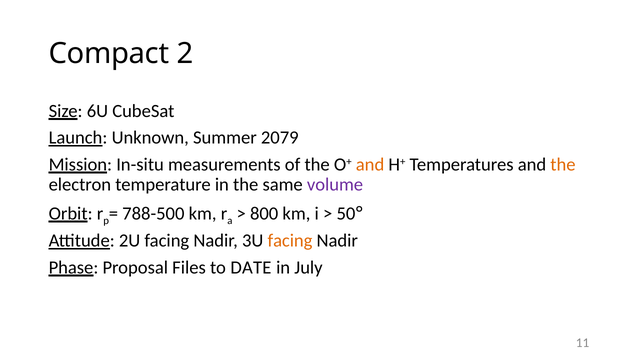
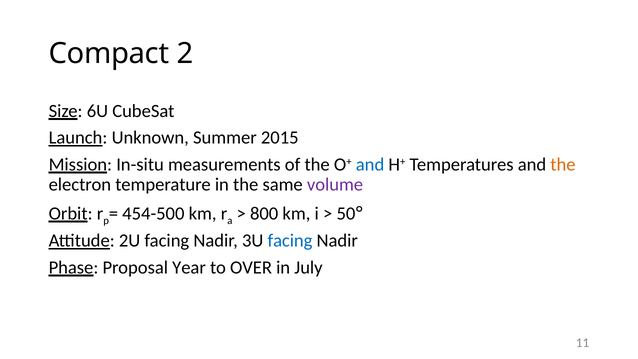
2079: 2079 -> 2015 (280, 138)
and colour: orange -> blue (370, 164)
788-500: 788-500 -> 454-500 (153, 213)
facing colour: orange -> blue (290, 241)
Files: Files -> Year (189, 267)
DATE: DATE -> OVER (251, 267)
